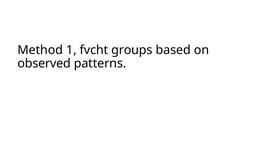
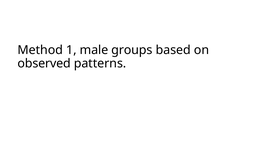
fvcht: fvcht -> male (94, 50)
